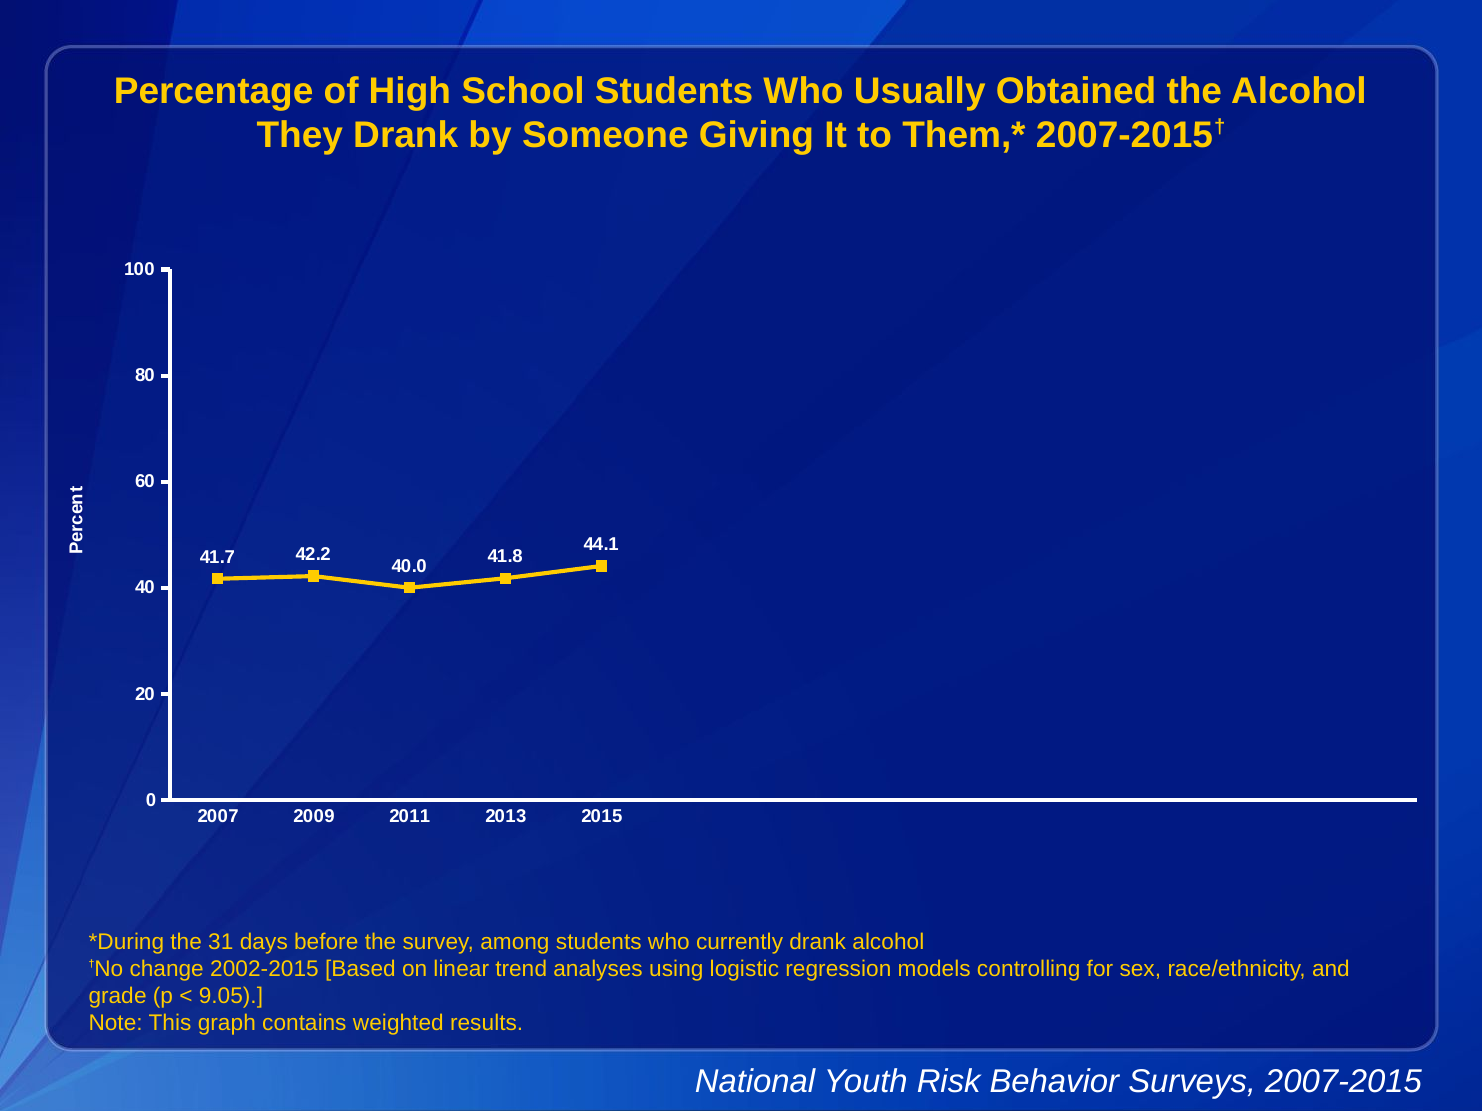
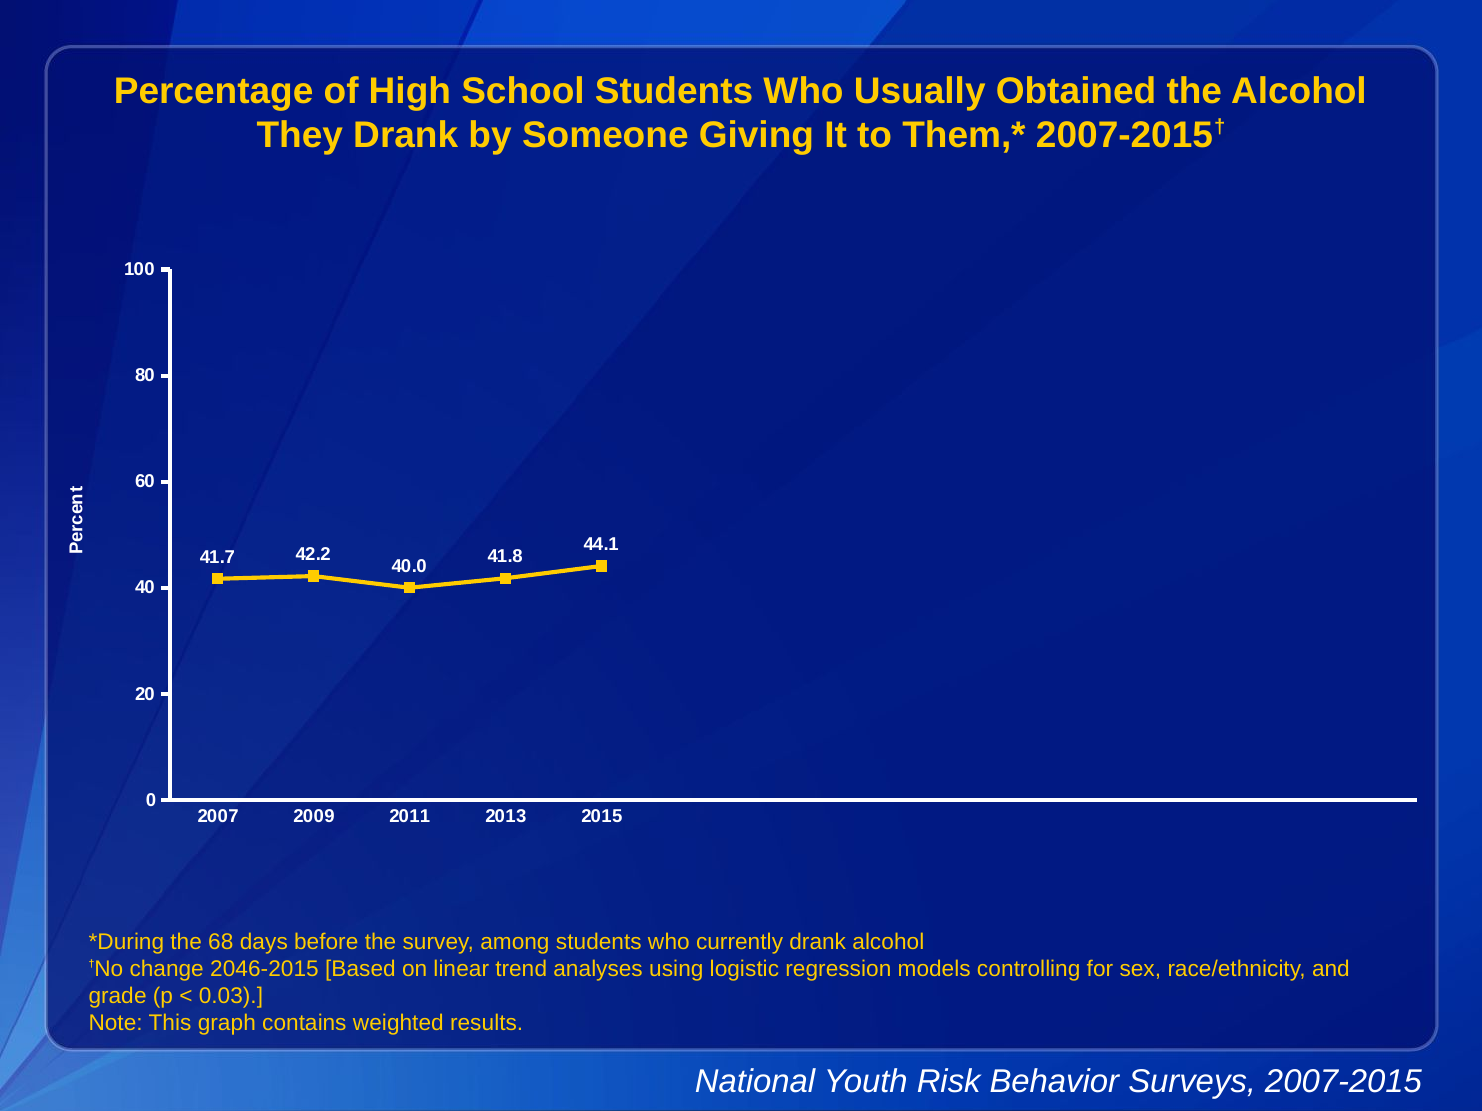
31: 31 -> 68 (221, 942)
2002-2015: 2002-2015 -> 2046-2015 (264, 970)
9.05: 9.05 -> 0.03 (231, 997)
